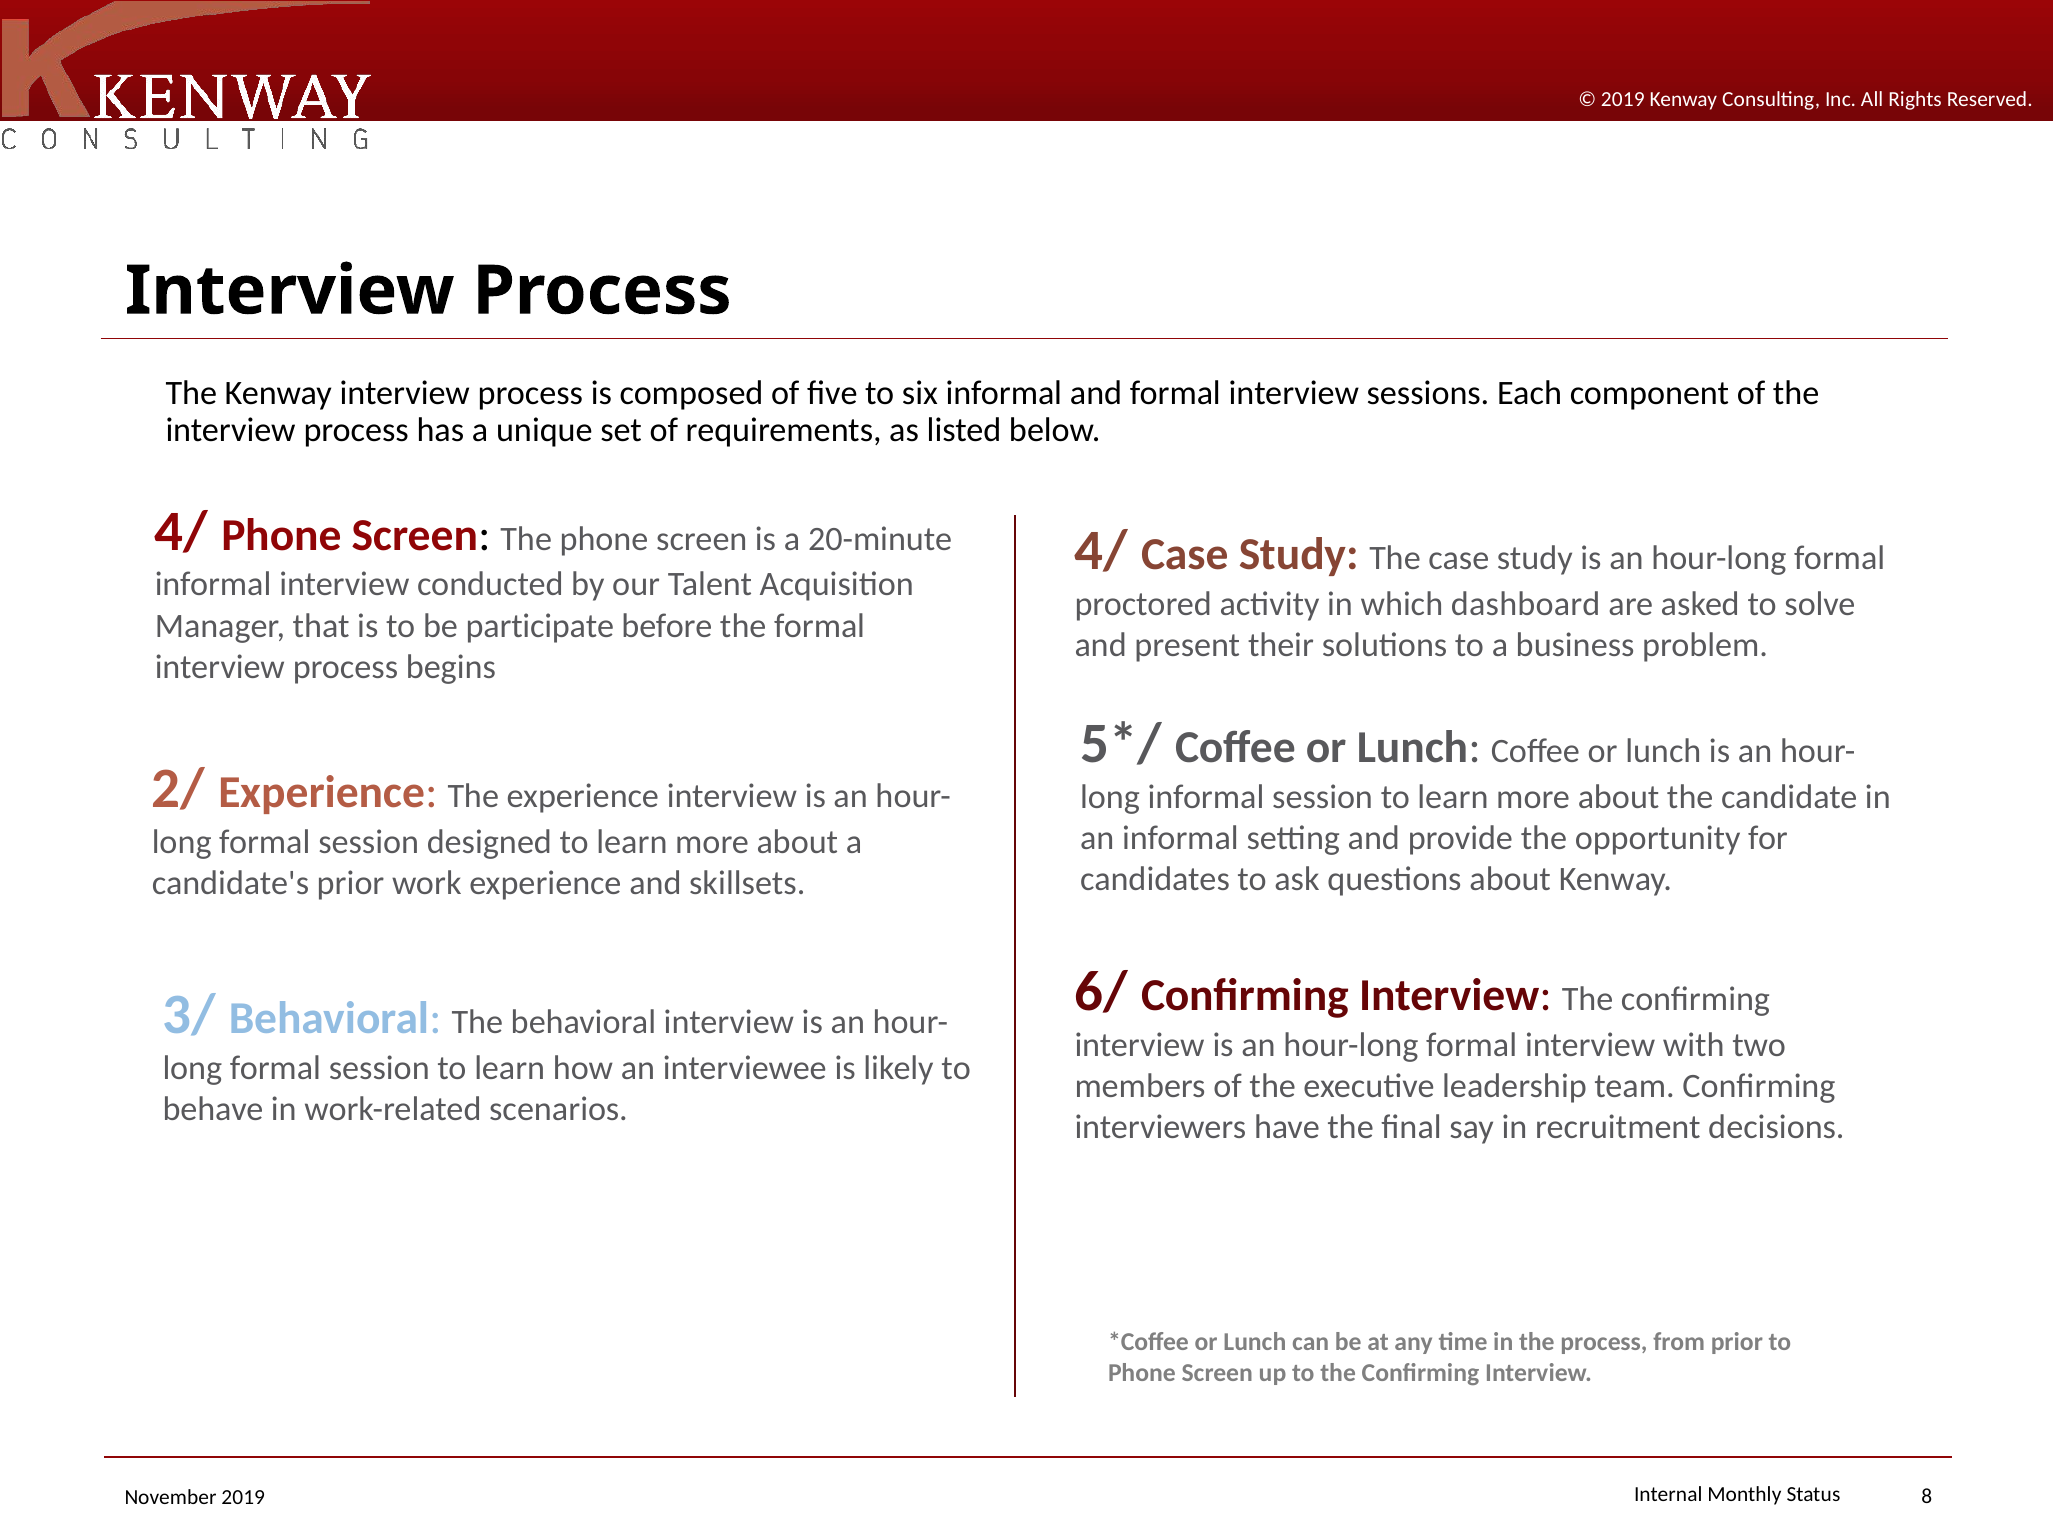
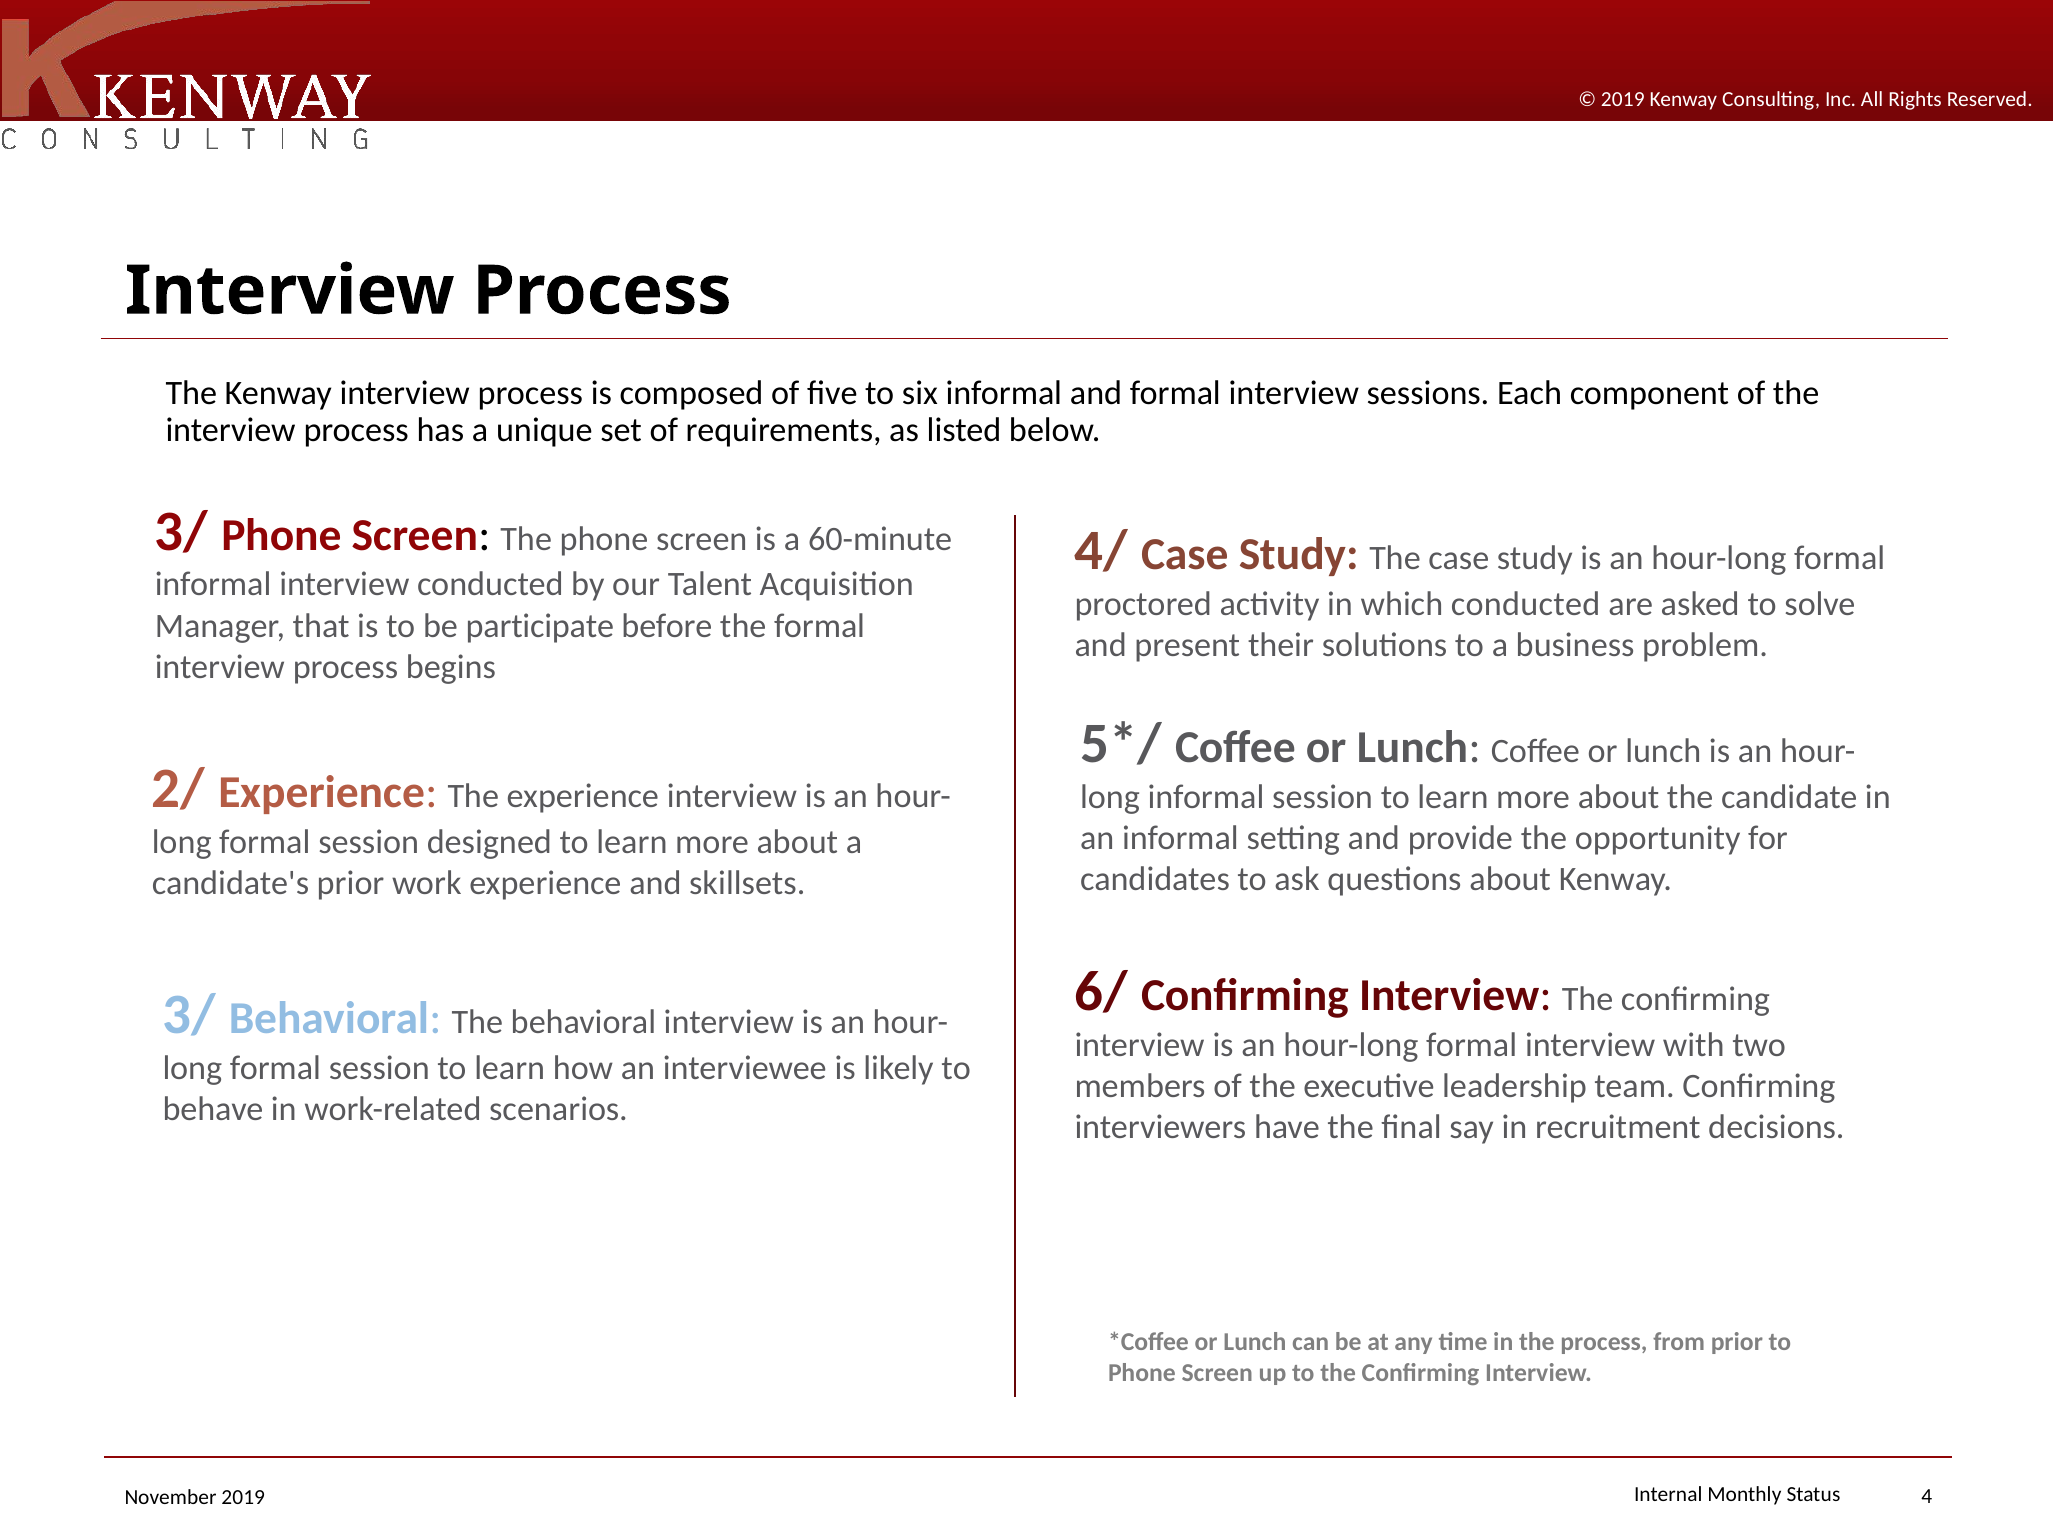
4/: 4/ -> 3/ (182, 531)
20-minute: 20-minute -> 60-minute (880, 539)
which dashboard: dashboard -> conducted (1526, 604)
8: 8 -> 4 (1927, 1496)
